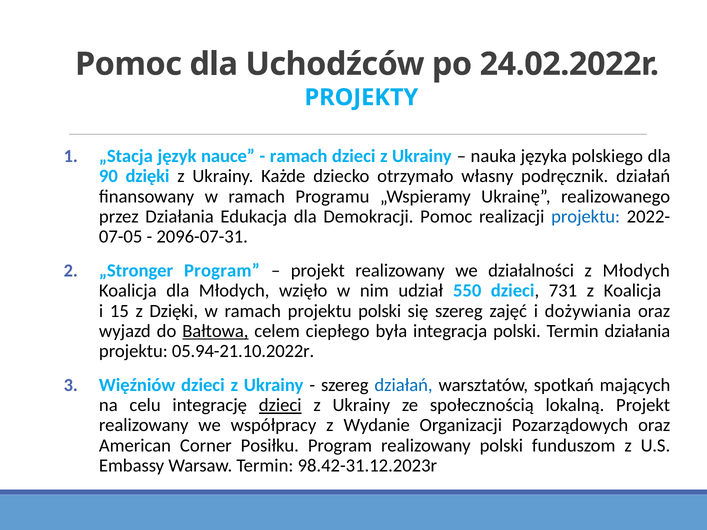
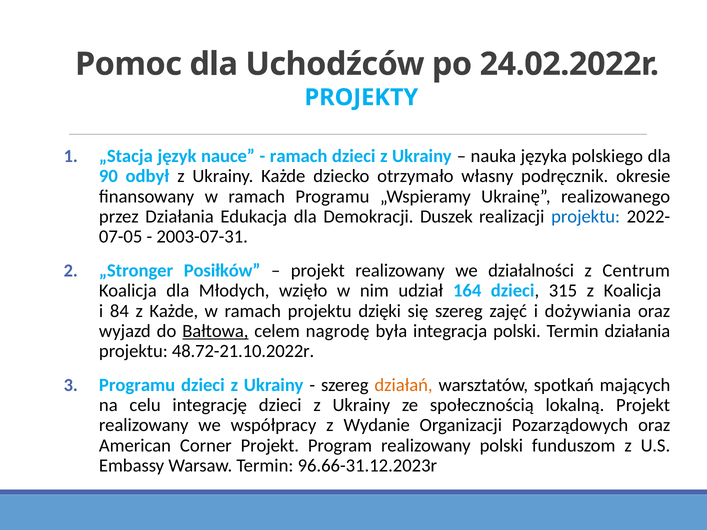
90 dzięki: dzięki -> odbył (147, 176)
podręcznik działań: działań -> okresie (643, 176)
Demokracji Pomoc: Pomoc -> Duszek (446, 217)
2096-07-31: 2096-07-31 -> 2003-07-31 (202, 237)
„Stronger Program: Program -> Posiłków (222, 271)
z Młodych: Młodych -> Centrum (636, 271)
550: 550 -> 164 (467, 291)
731: 731 -> 315 (563, 291)
15: 15 -> 84 (119, 311)
z Dzięki: Dzięki -> Każde (174, 311)
projektu polski: polski -> dzięki (380, 311)
ciepłego: ciepłego -> nagrodę (338, 331)
05.94-21.10.2022r: 05.94-21.10.2022r -> 48.72-21.10.2022r (243, 351)
Więźniów: Więźniów -> Programu (137, 385)
działań colour: blue -> orange (404, 385)
dzieci underline: present -> none (280, 405)
Corner Posiłku: Posiłku -> Projekt (270, 446)
98.42-31.12.2023r: 98.42-31.12.2023r -> 96.66-31.12.2023r (367, 466)
